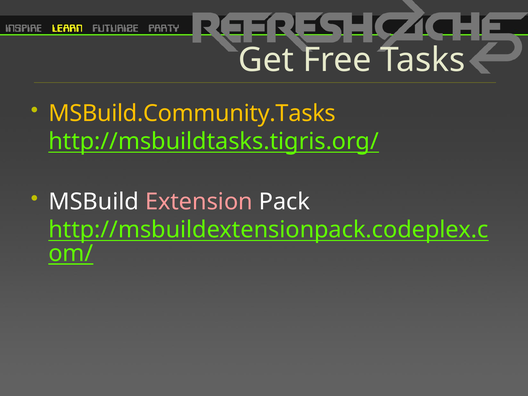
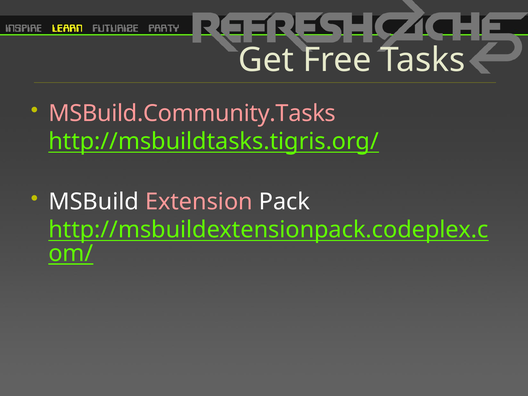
MSBuild.Community.Tasks colour: yellow -> pink (192, 113)
